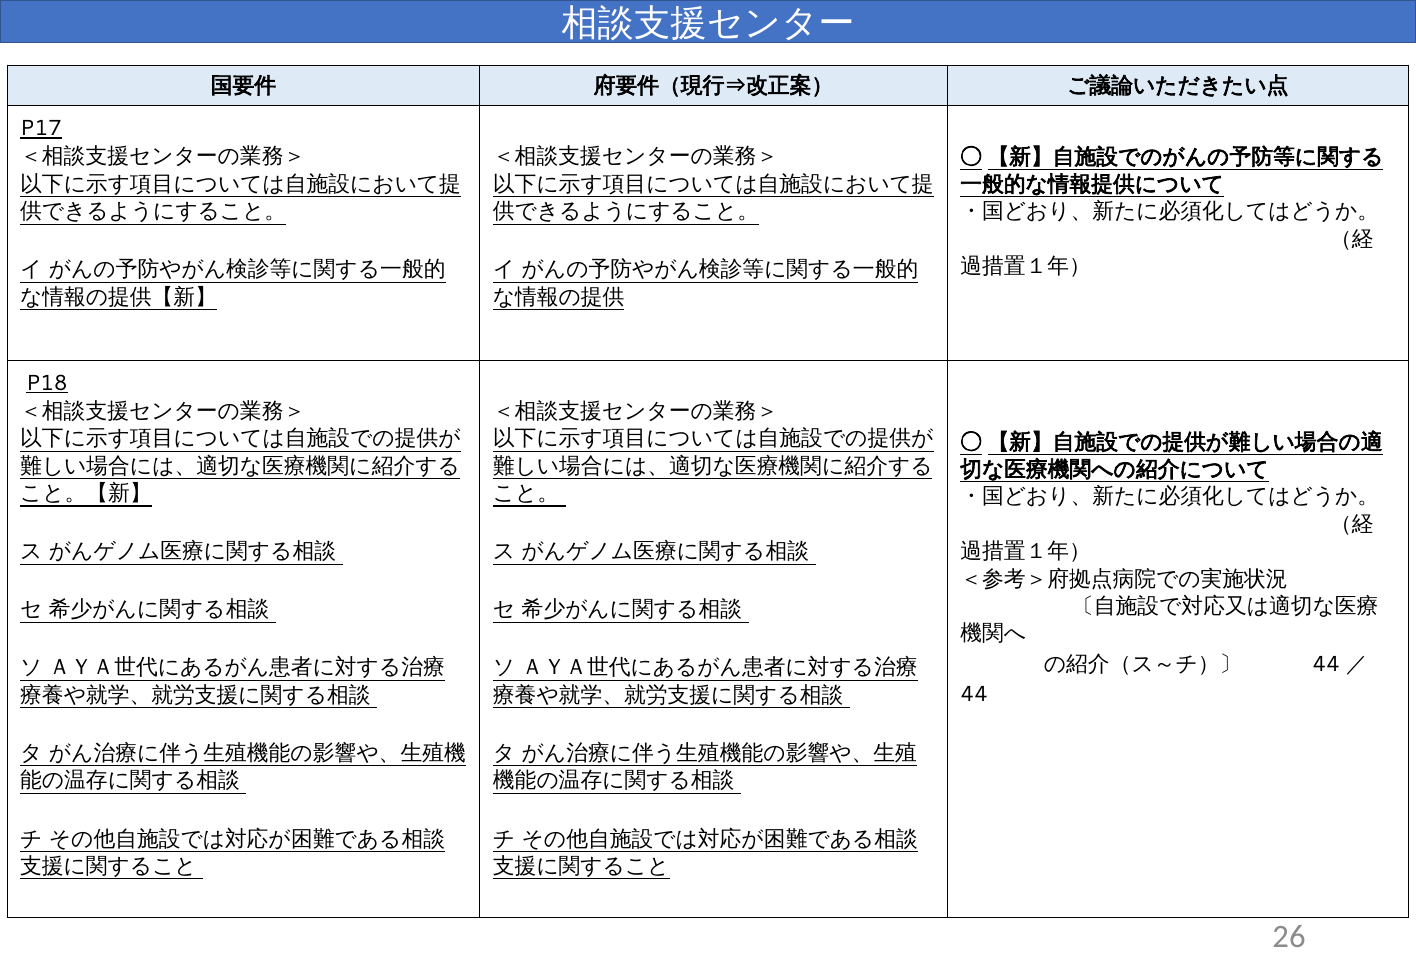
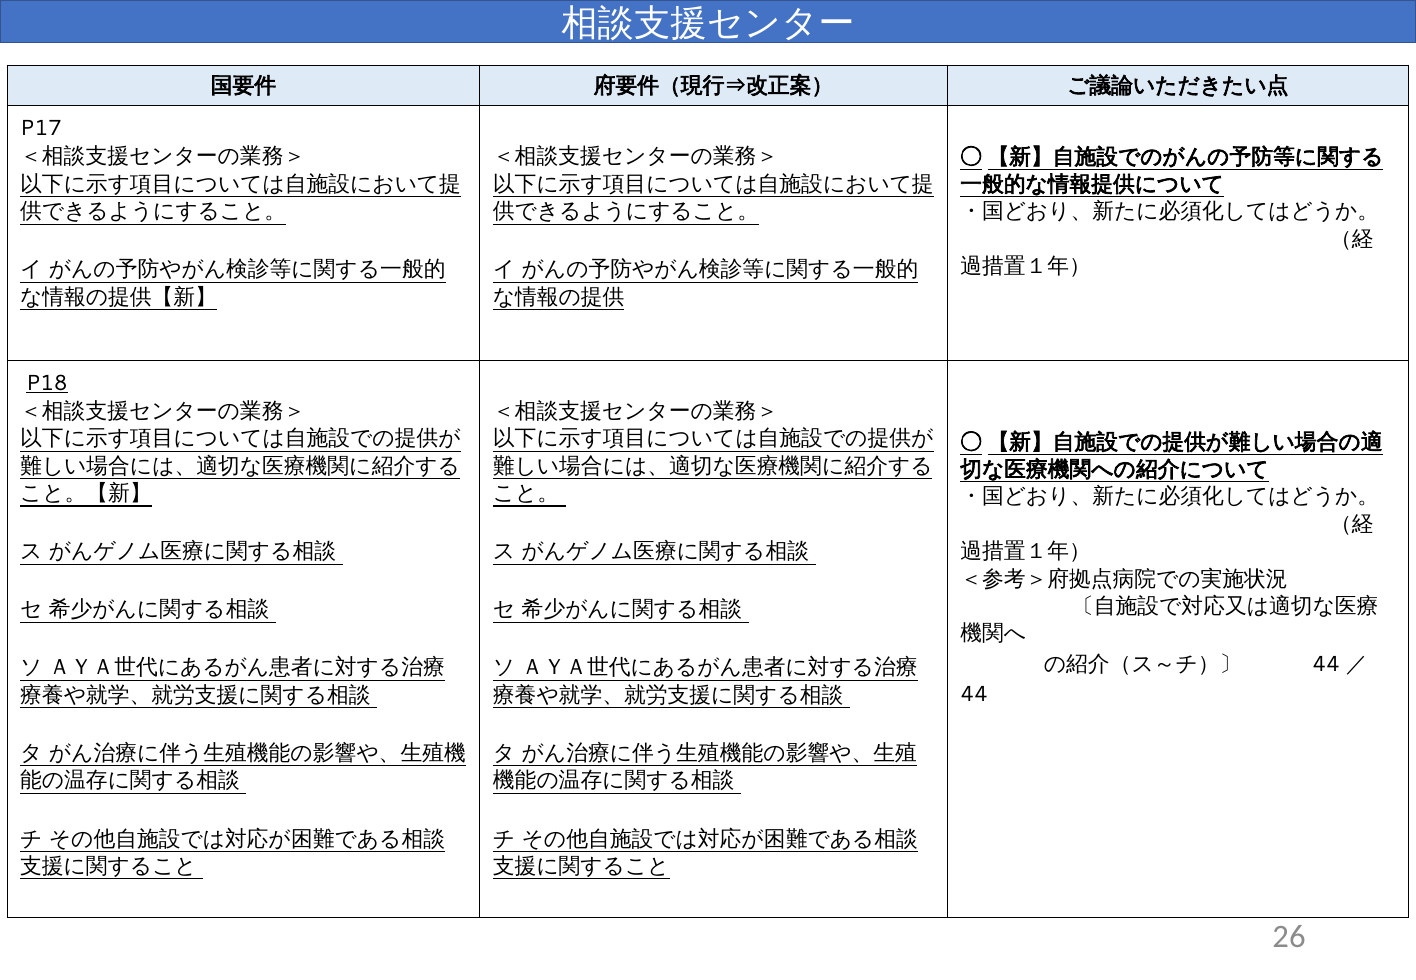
P17 underline: present -> none (41, 129)
